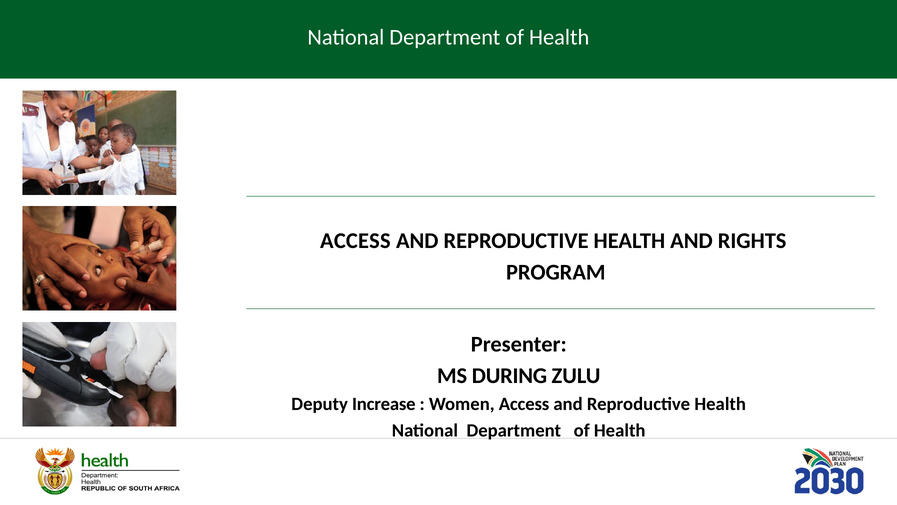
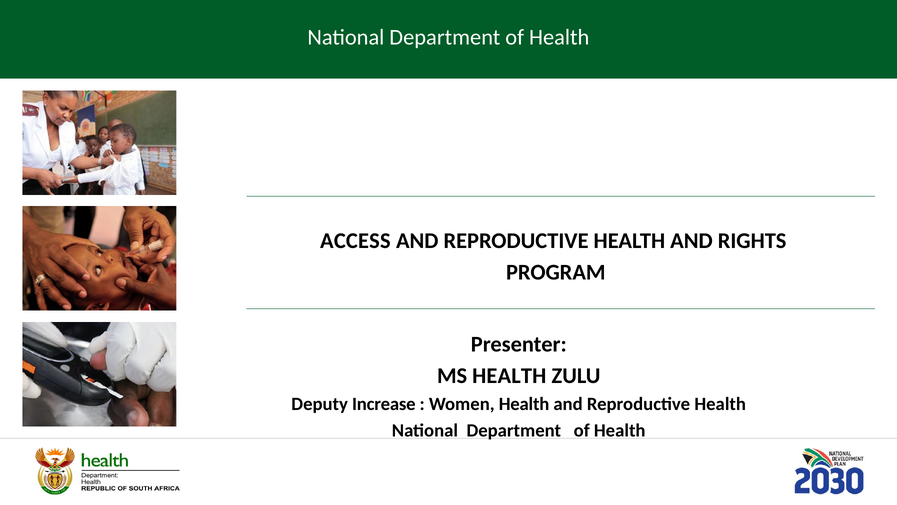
MS DURING: DURING -> HEALTH (509, 376)
Women Access: Access -> Health (524, 404)
